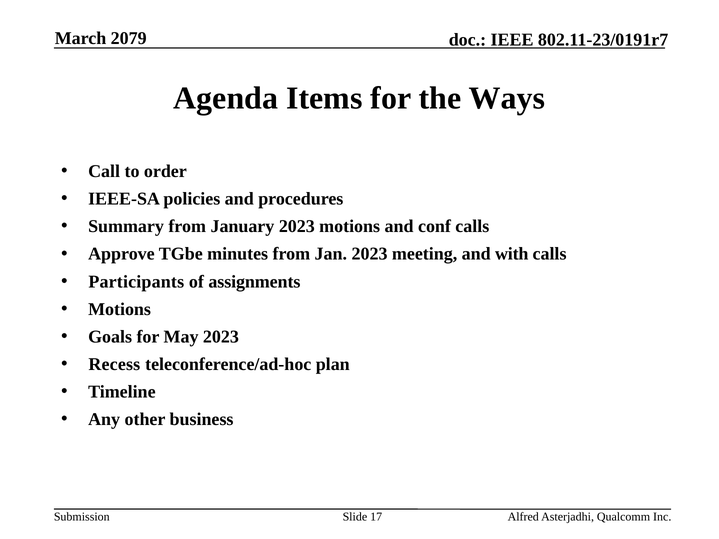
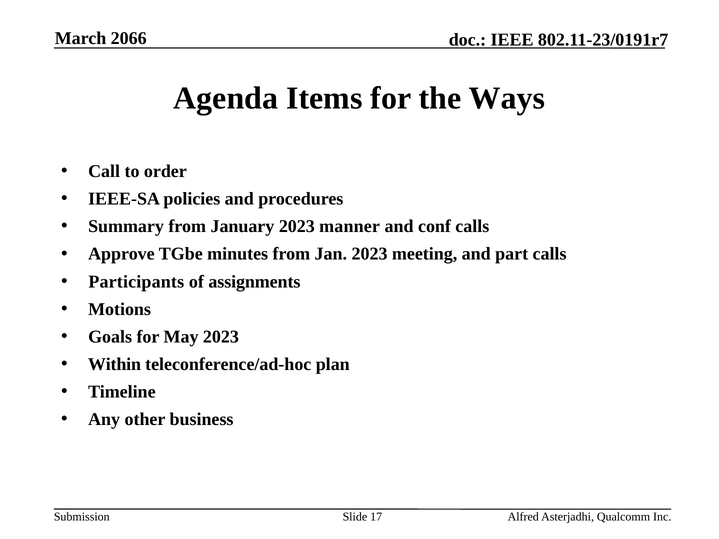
2079: 2079 -> 2066 (129, 38)
2023 motions: motions -> manner (350, 227)
with: with -> part (512, 254)
Recess: Recess -> Within (114, 364)
